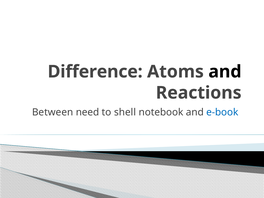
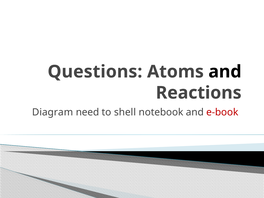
Difference: Difference -> Questions (95, 72)
Between: Between -> Diagram (53, 112)
e-book colour: blue -> red (222, 112)
